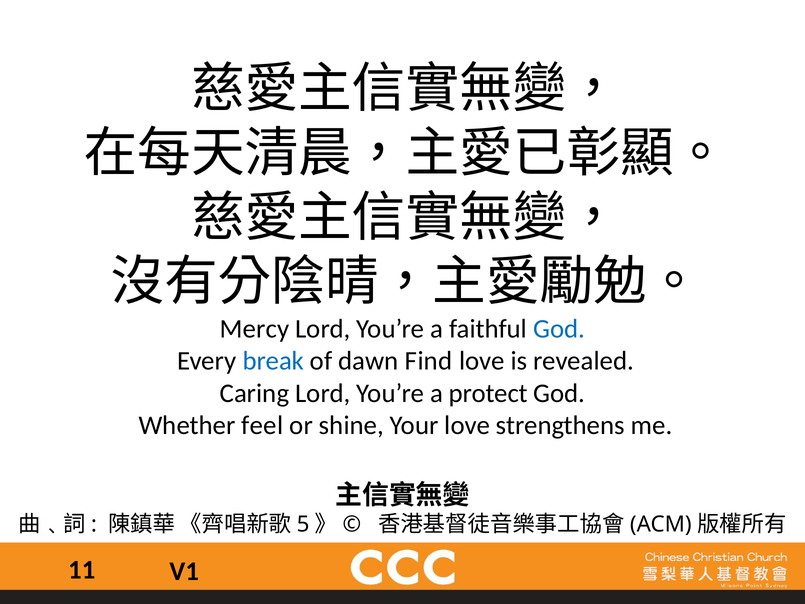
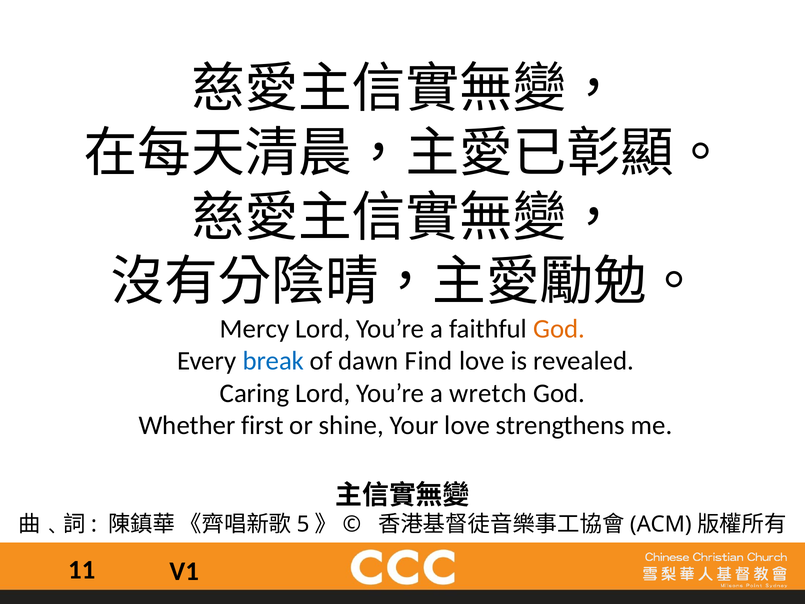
God colour: blue -> orange (559, 329)
protect: protect -> wretch (488, 393)
feel: feel -> first (263, 425)
